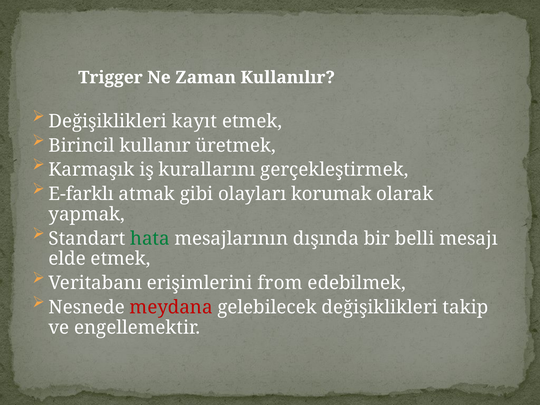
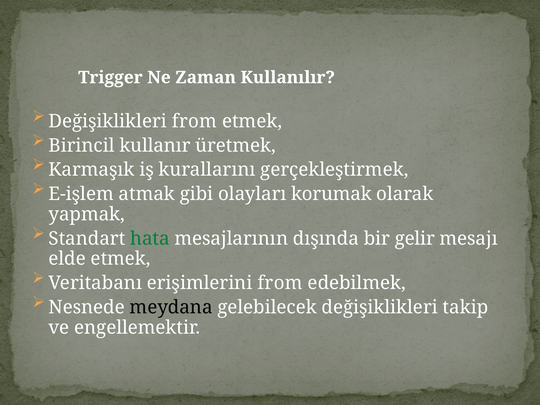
Değişiklikleri kayıt: kayıt -> from (194, 121)
E-farklı: E-farklı -> E-işlem (81, 194)
belli: belli -> gelir (415, 239)
meydana colour: red -> black (171, 307)
